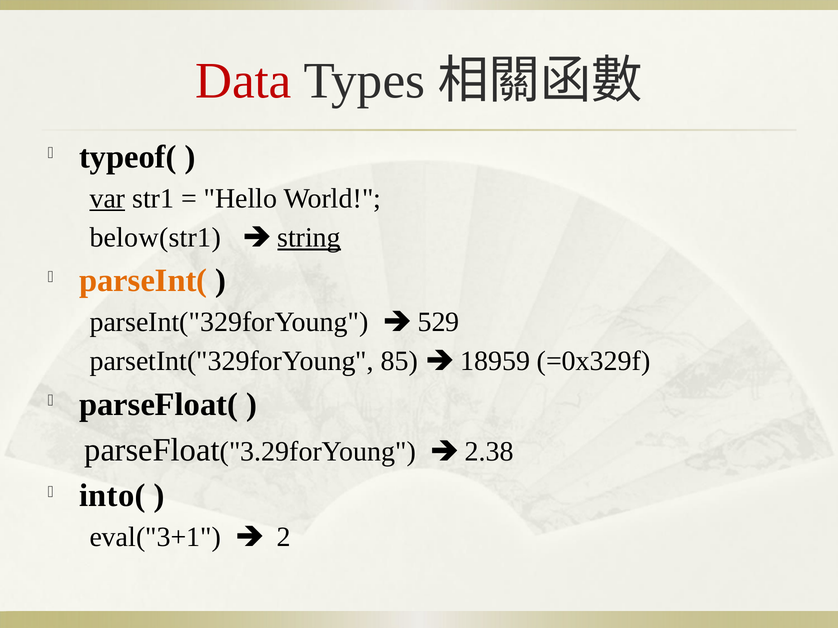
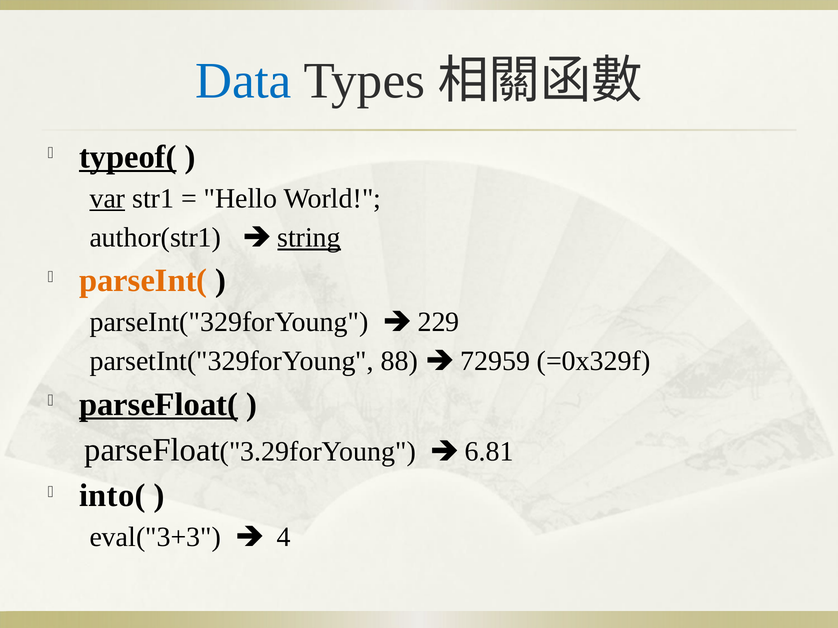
Data colour: red -> blue (243, 81)
typeof( underline: none -> present (128, 157)
below(str1: below(str1 -> author(str1 (155, 238)
529: 529 -> 229 (438, 322)
85: 85 -> 88 (399, 362)
18959: 18959 -> 72959 (495, 362)
parseFloat( underline: none -> present (159, 405)
2.38: 2.38 -> 6.81 (489, 452)
eval("3+1: eval("3+1 -> eval("3+3 (155, 538)
2: 2 -> 4 (284, 538)
